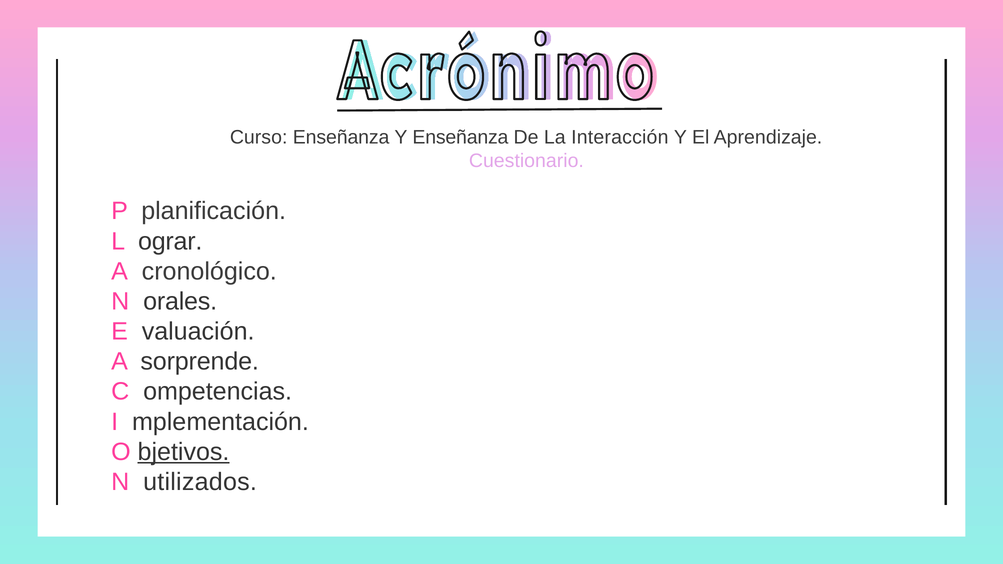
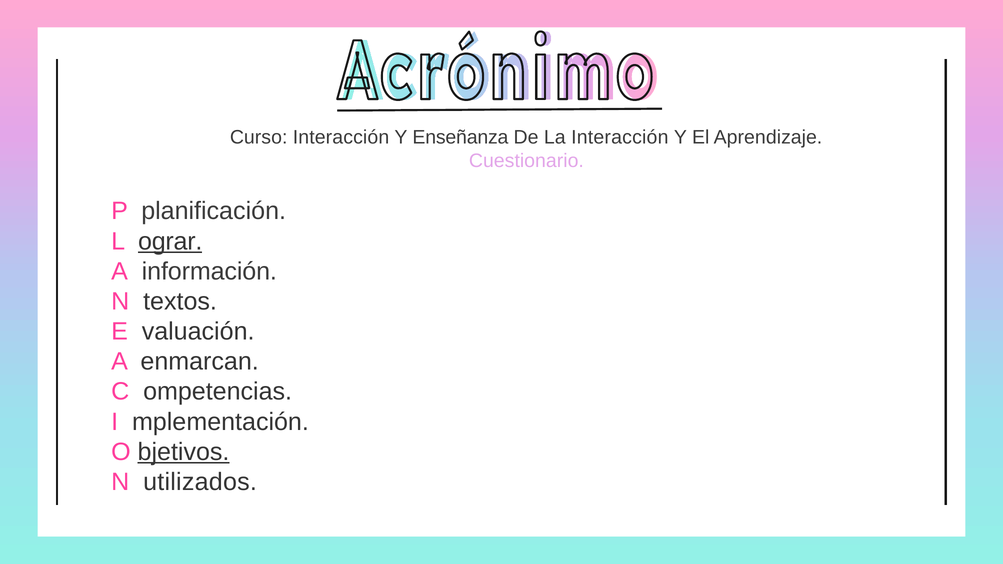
Curso Enseñanza: Enseñanza -> Interacción (341, 137)
ograr underline: none -> present (170, 241)
cronológico: cronológico -> información (209, 271)
orales: orales -> textos (180, 302)
sorprende: sorprende -> enmarcan (200, 362)
